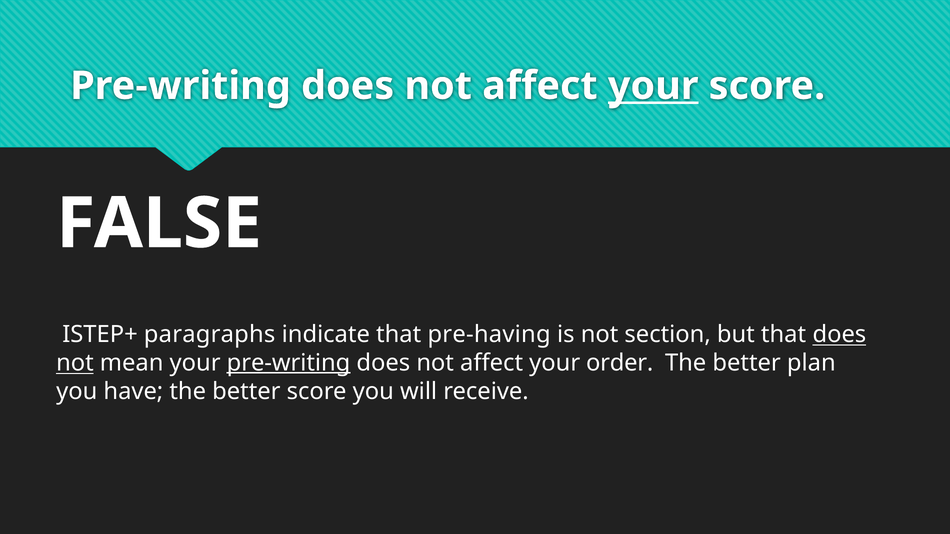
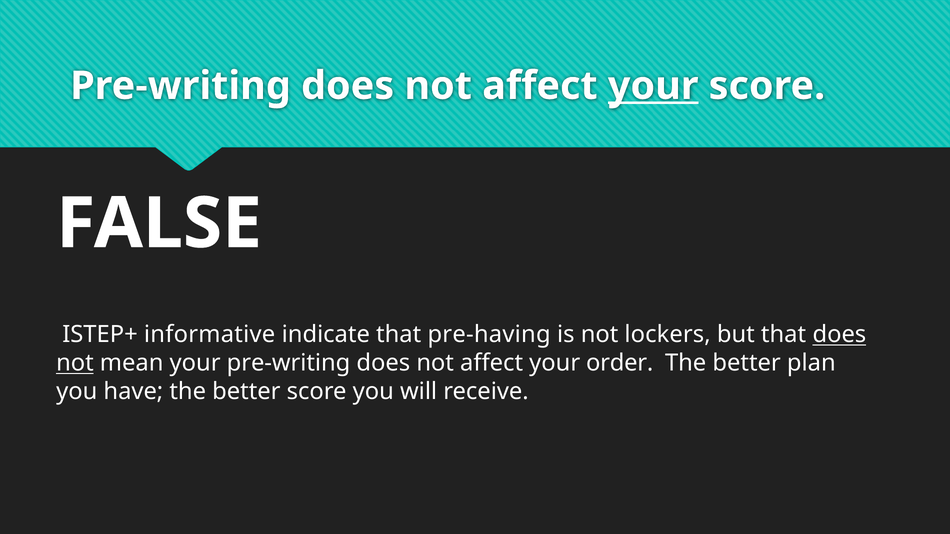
paragraphs: paragraphs -> informative (210, 334)
section: section -> lockers (668, 334)
pre-writing underline: present -> none (288, 363)
